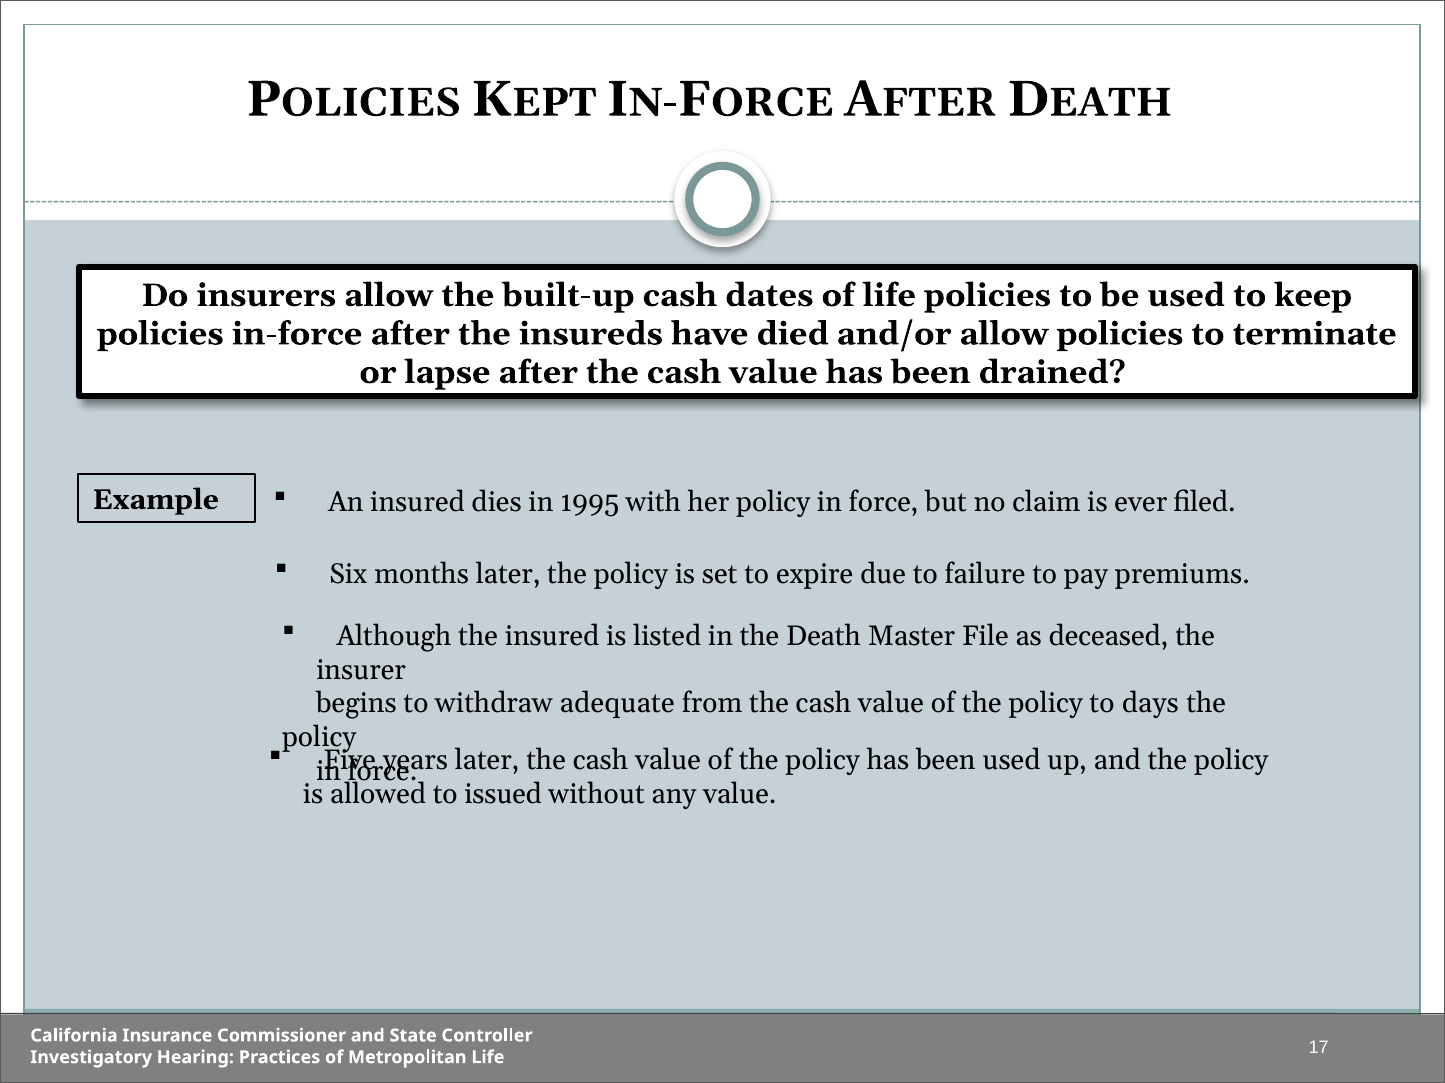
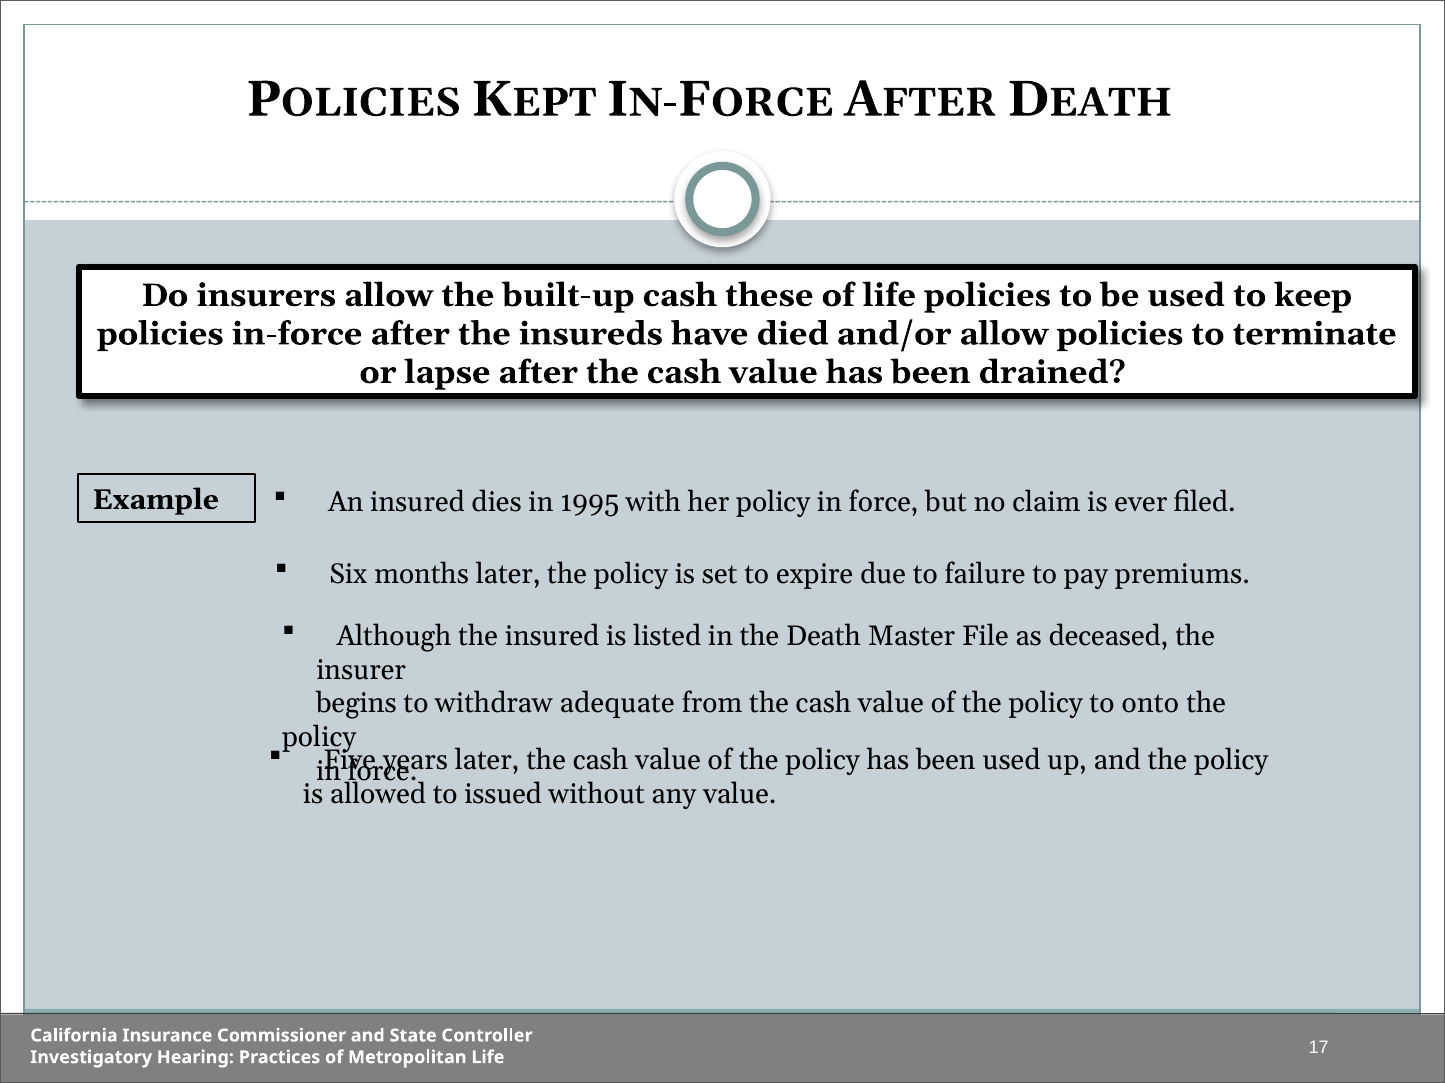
dates: dates -> these (769, 296)
days: days -> onto (1150, 704)
